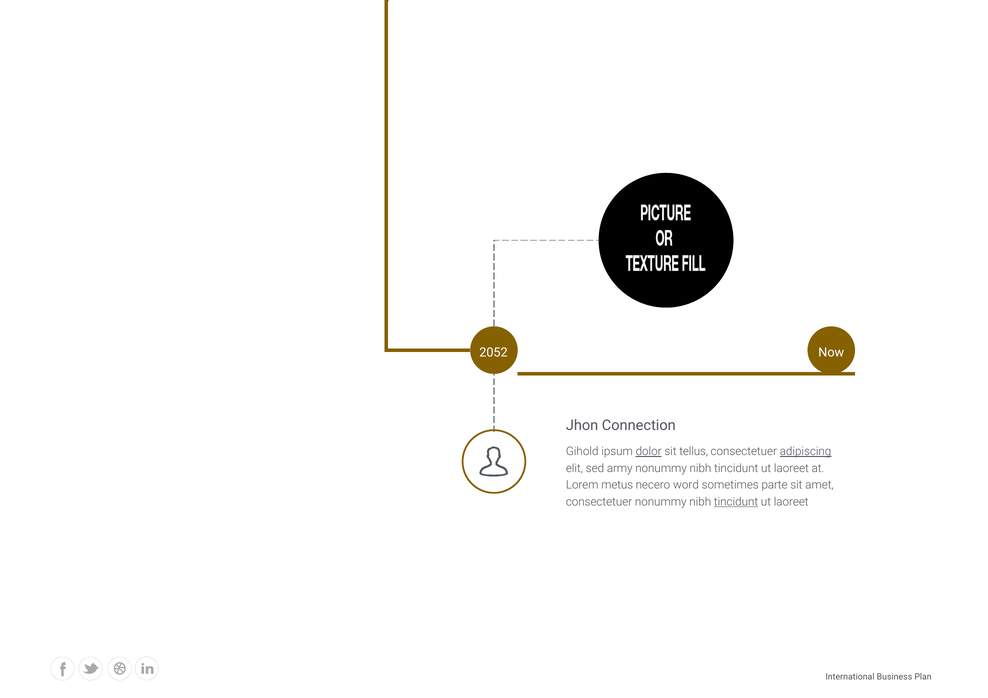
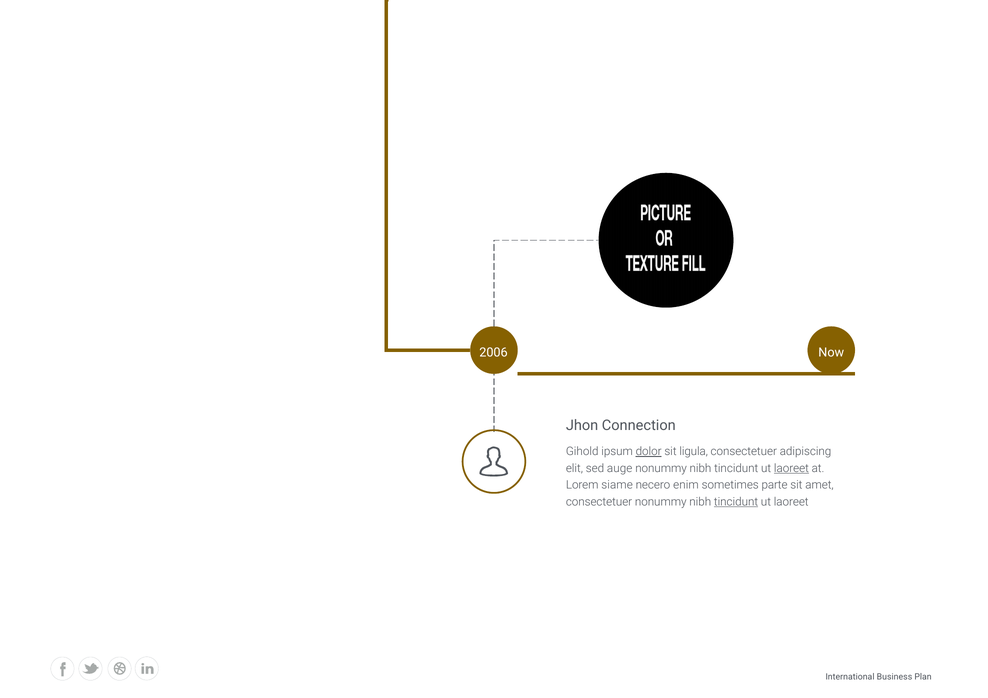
2052: 2052 -> 2006 (494, 353)
tellus: tellus -> ligula (694, 452)
adipiscing underline: present -> none (806, 452)
army: army -> auge (620, 468)
laoreet underline: none -> present (791, 468)
metus: metus -> siame (617, 485)
word: word -> enim (686, 485)
